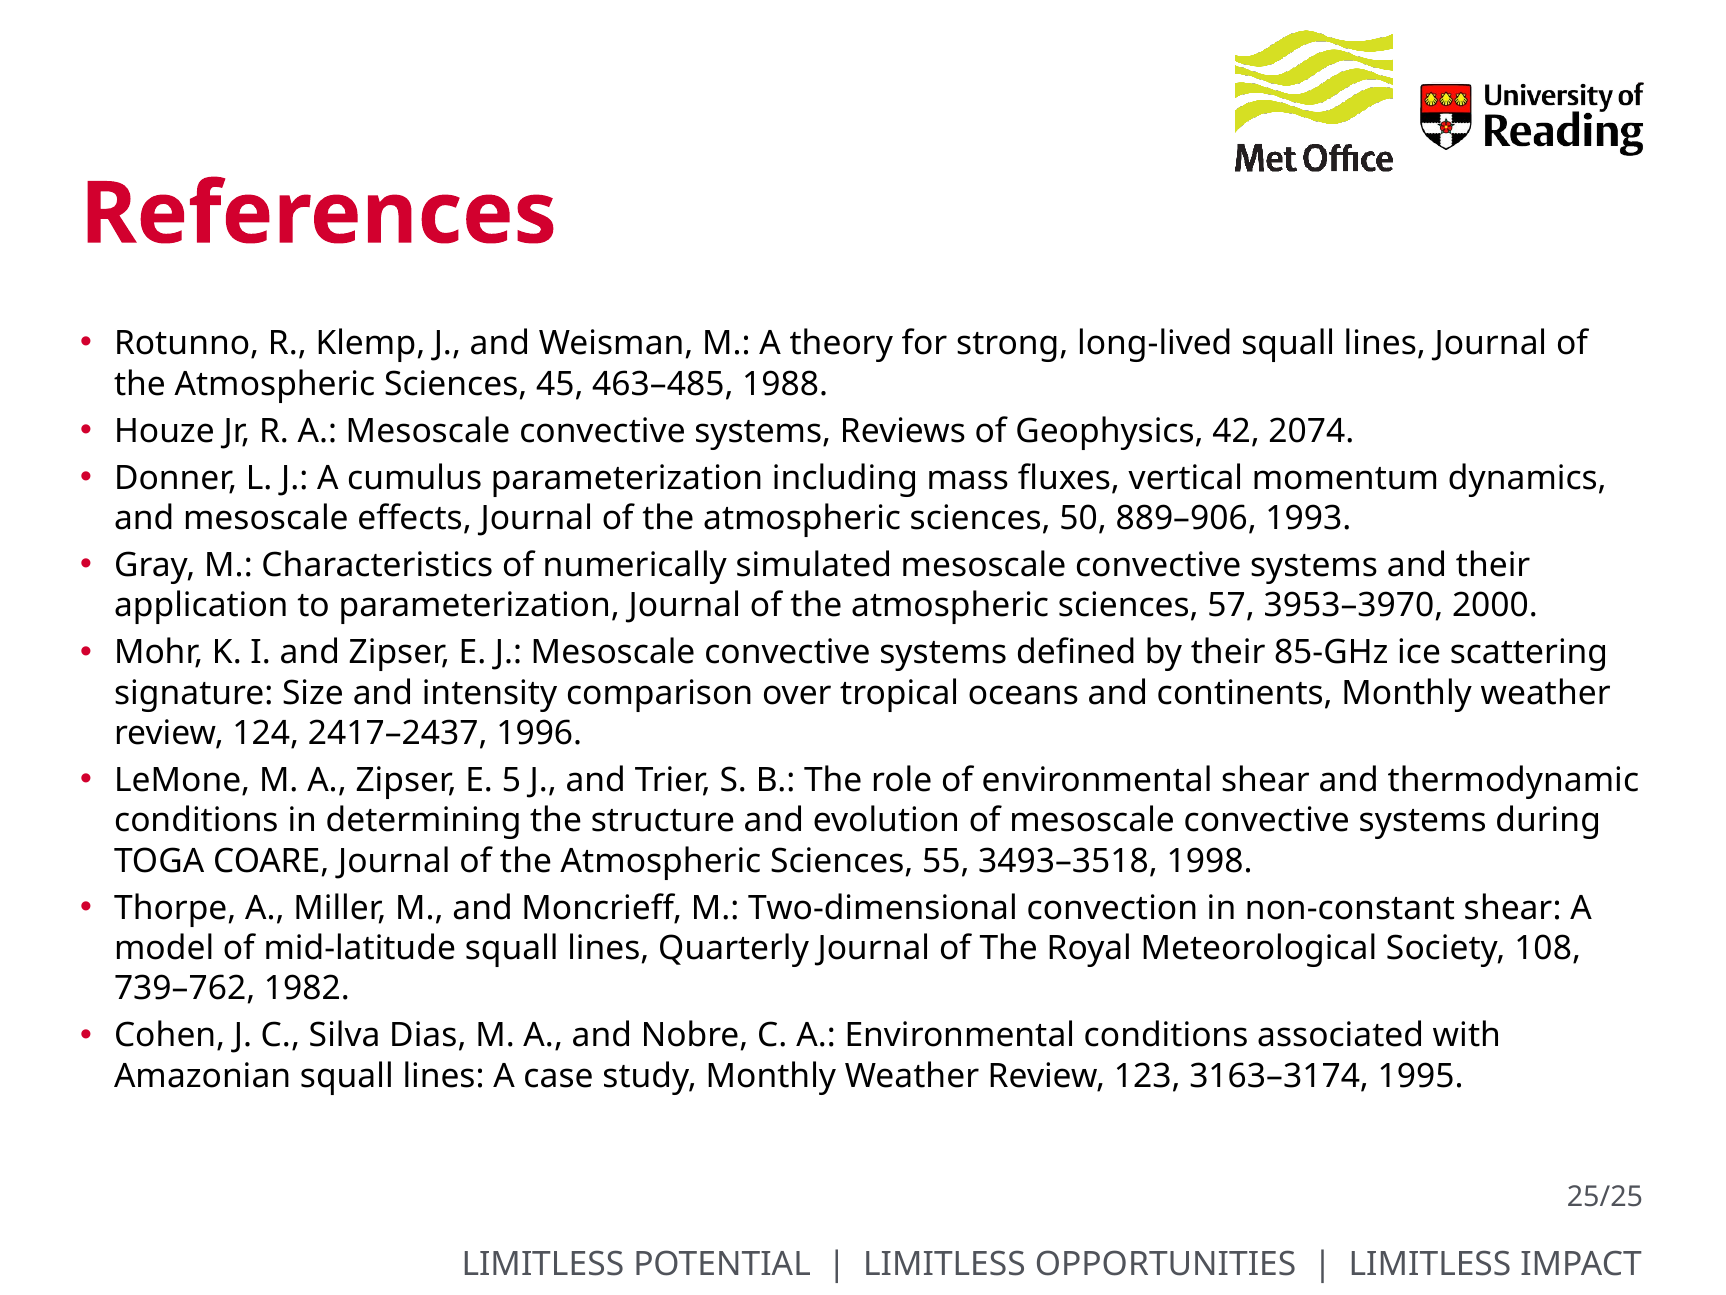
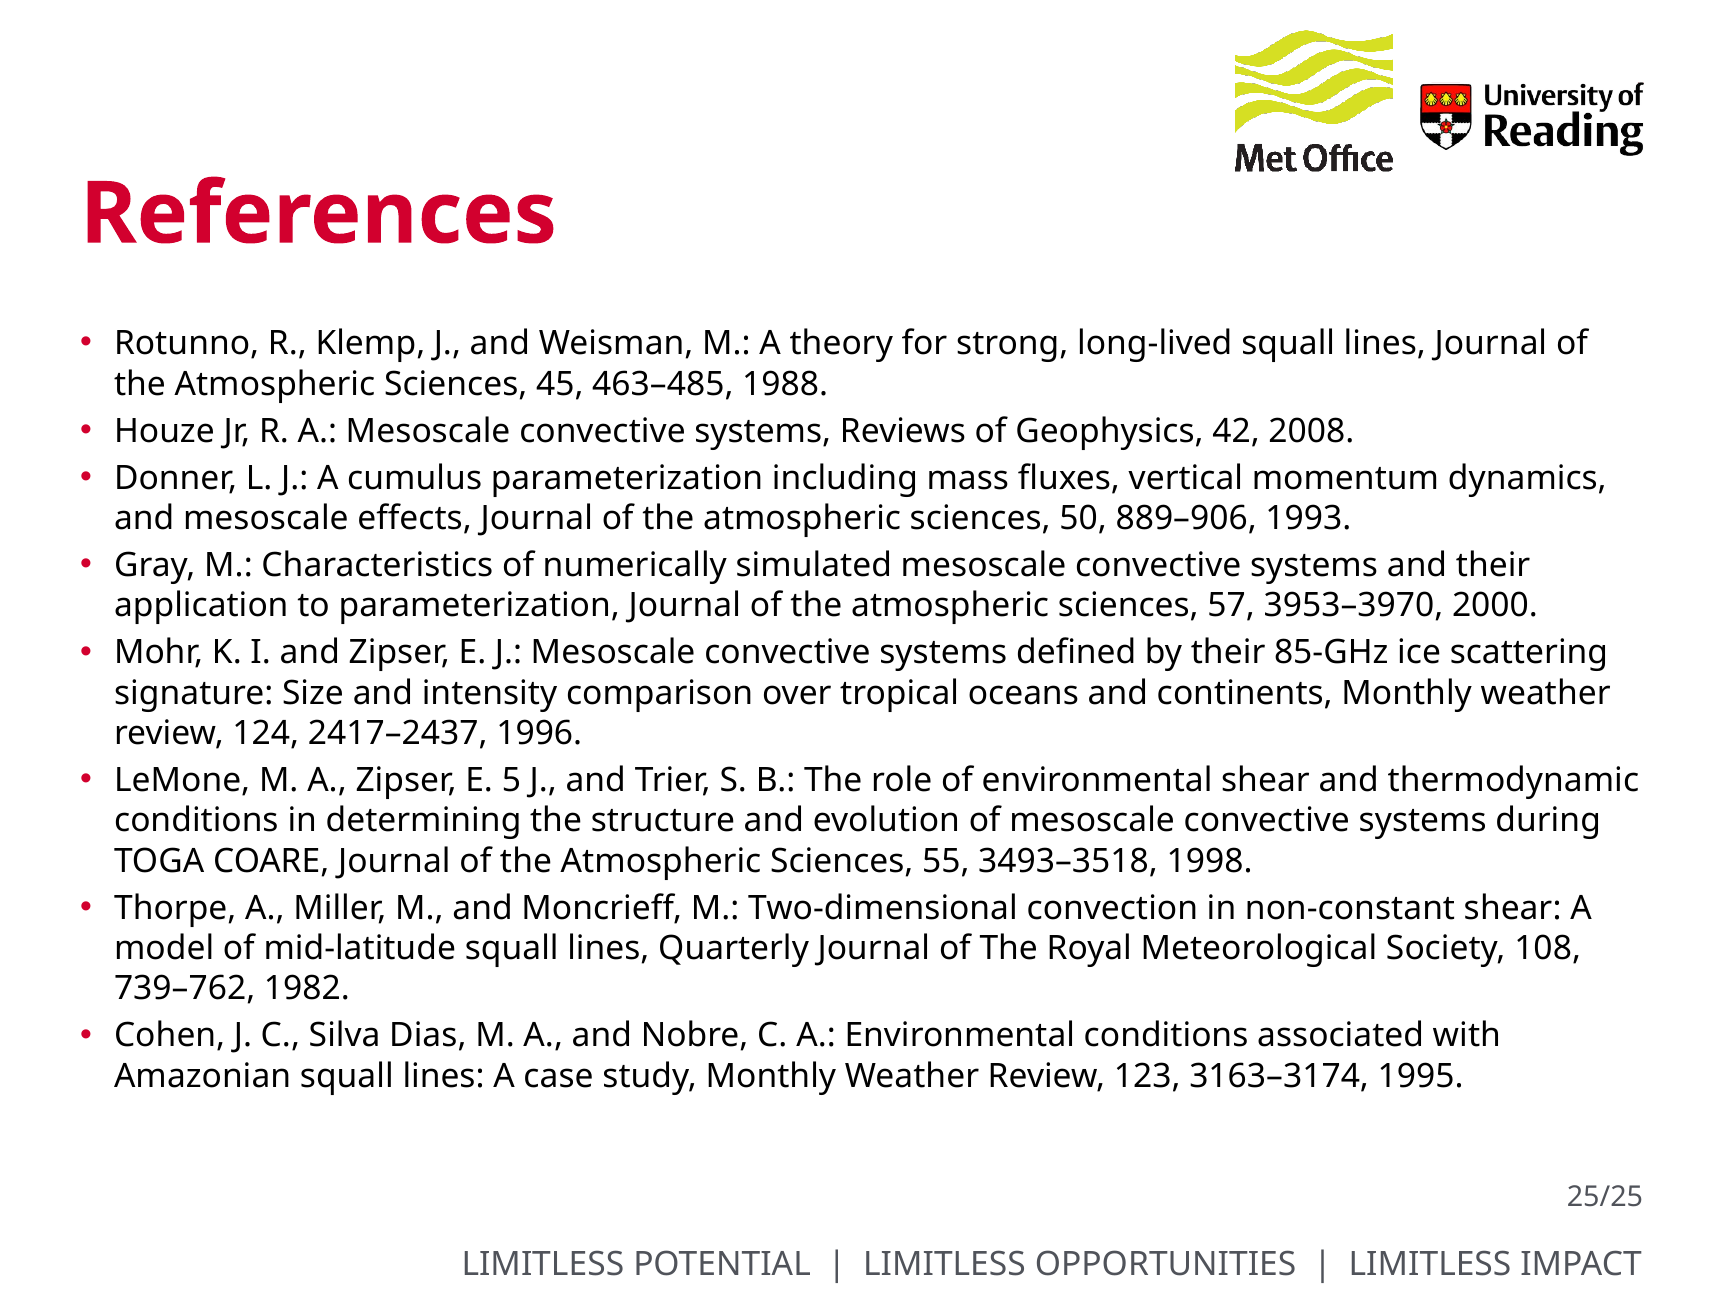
2074: 2074 -> 2008 (1311, 431)
